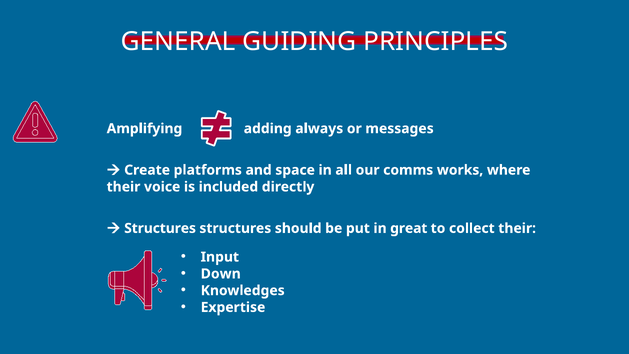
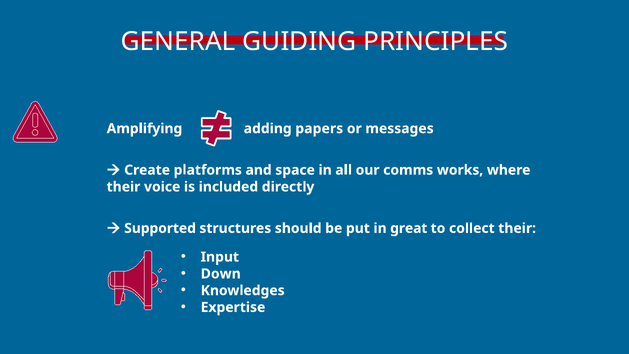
always: always -> papers (319, 129)
Structures: Structures -> Supported (160, 228)
